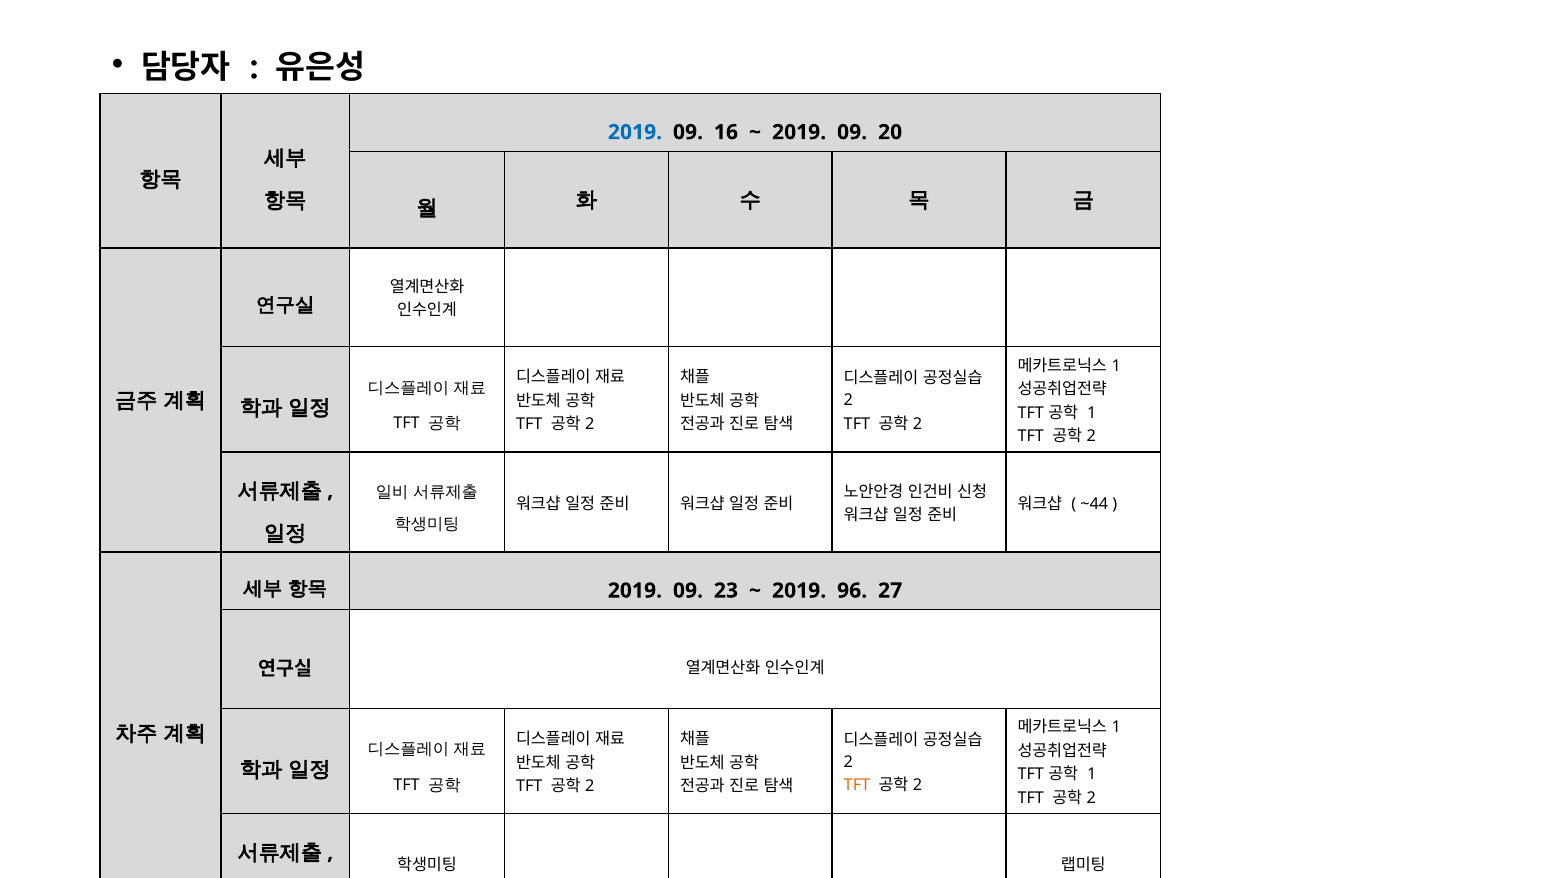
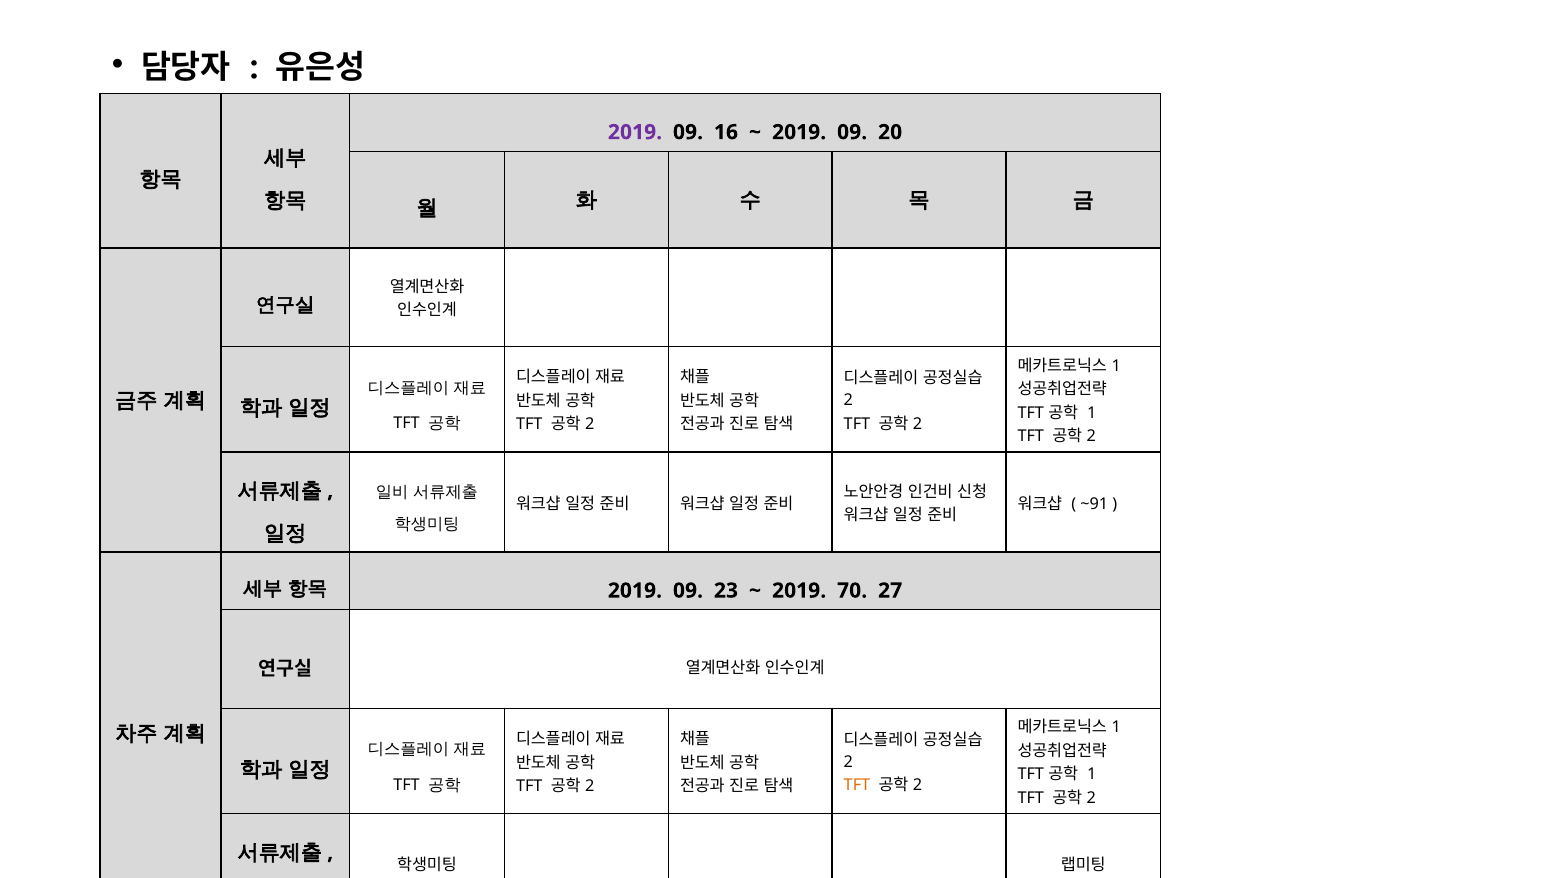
2019 colour: blue -> purple (635, 132)
~44: ~44 -> ~91 (1094, 504)
96: 96 -> 70 (852, 591)
